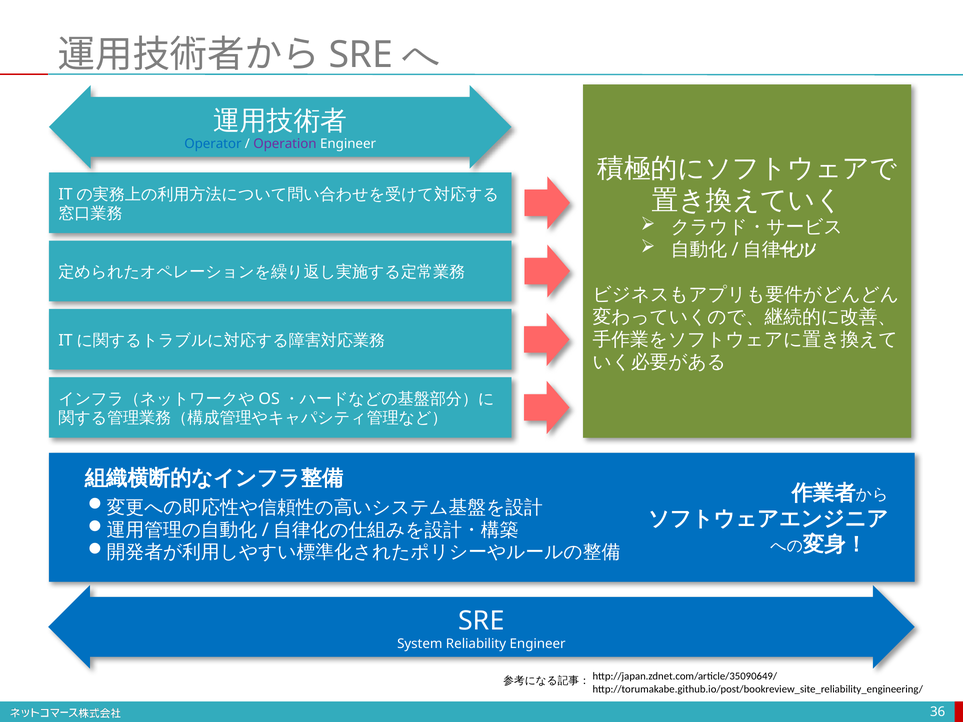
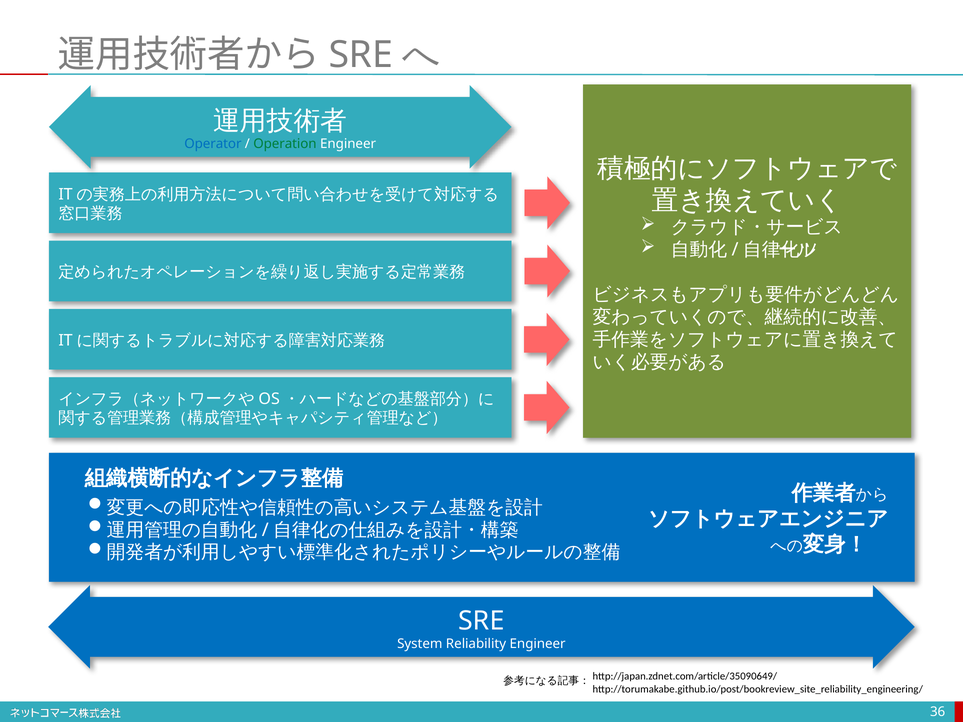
Operation colour: purple -> green (285, 144)
